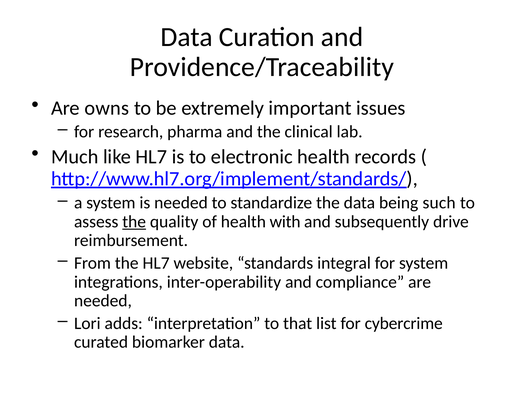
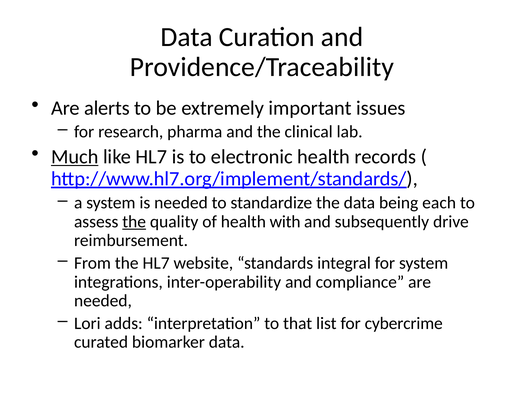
owns: owns -> alerts (107, 108)
Much underline: none -> present (75, 157)
such: such -> each (439, 203)
